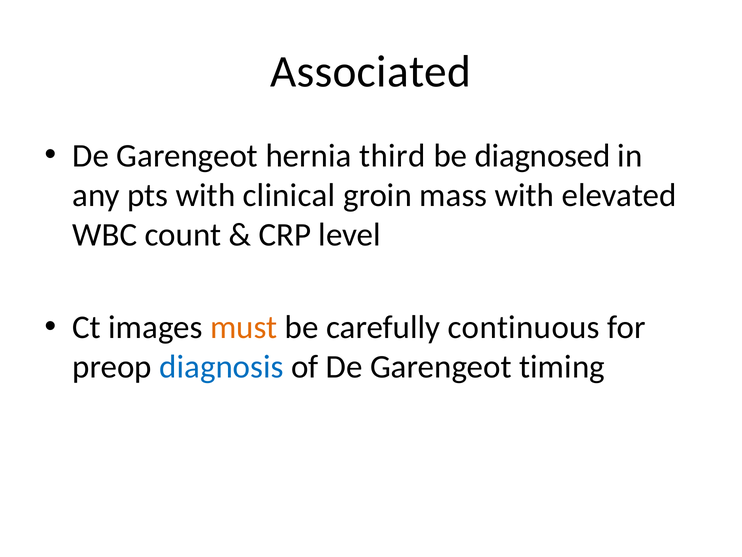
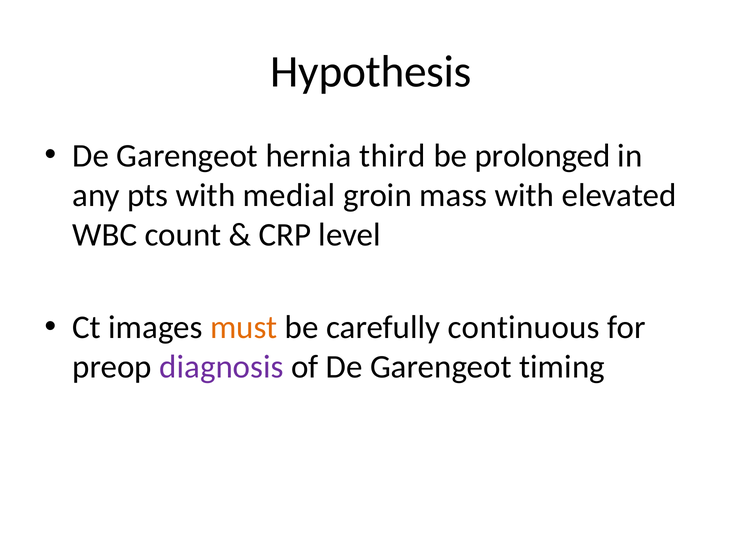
Associated: Associated -> Hypothesis (371, 72)
diagnosed: diagnosed -> prolonged (543, 156)
clinical: clinical -> medial (289, 195)
diagnosis colour: blue -> purple (221, 367)
